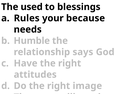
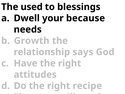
Rules: Rules -> Dwell (27, 18)
Humble: Humble -> Growth (32, 41)
image: image -> recipe (87, 86)
